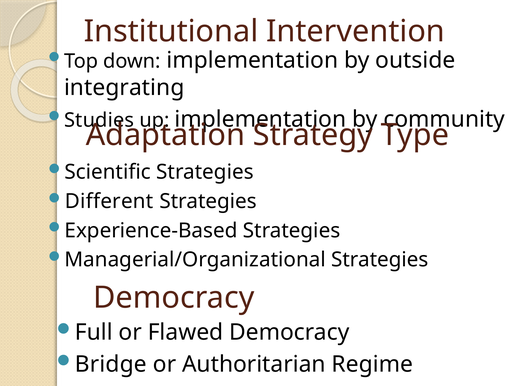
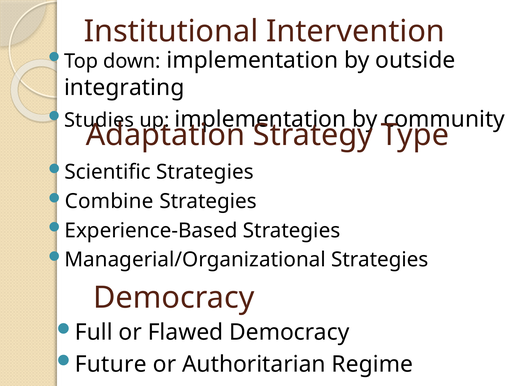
Different: Different -> Combine (109, 201)
Bridge: Bridge -> Future (111, 364)
